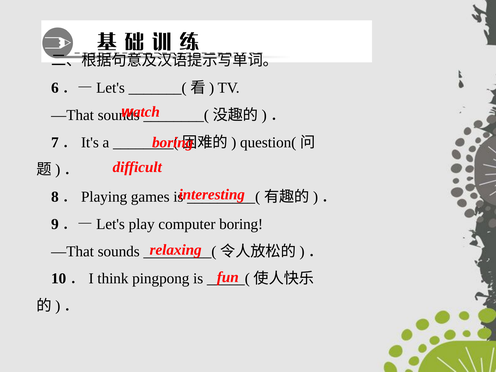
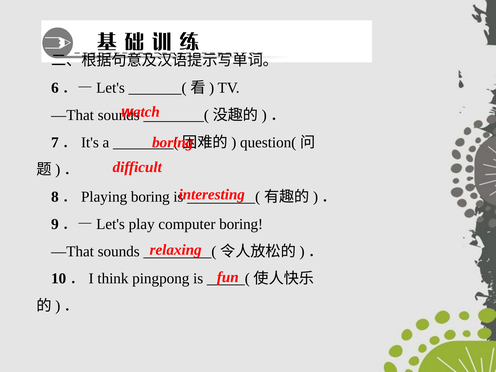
8．Playing games: games -> boring (150, 197)
